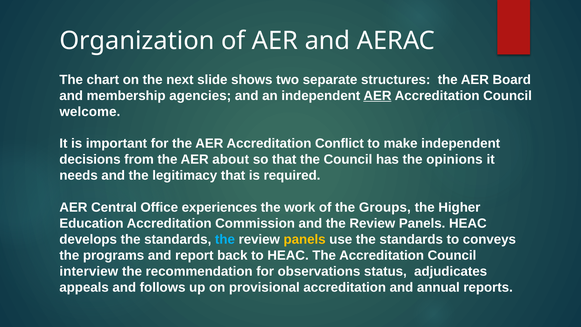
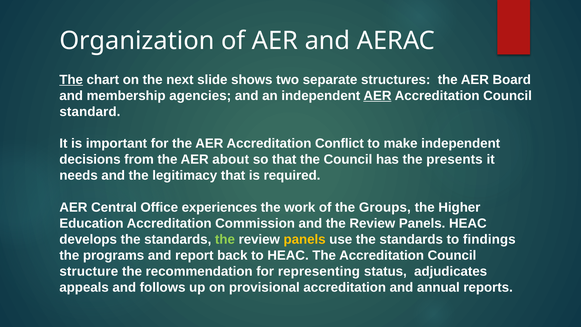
The underline: none -> present (71, 80)
welcome: welcome -> standard (90, 112)
opinions: opinions -> presents (454, 159)
the colour: light blue -> light green (225, 239)
conveys: conveys -> findings (489, 239)
interview: interview -> structure (89, 271)
observations: observations -> representing (319, 271)
